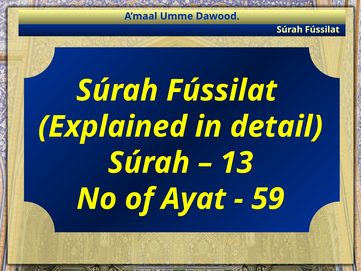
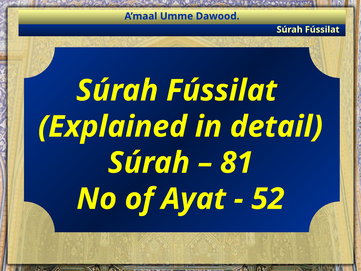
13: 13 -> 81 (237, 163)
59: 59 -> 52 (268, 199)
